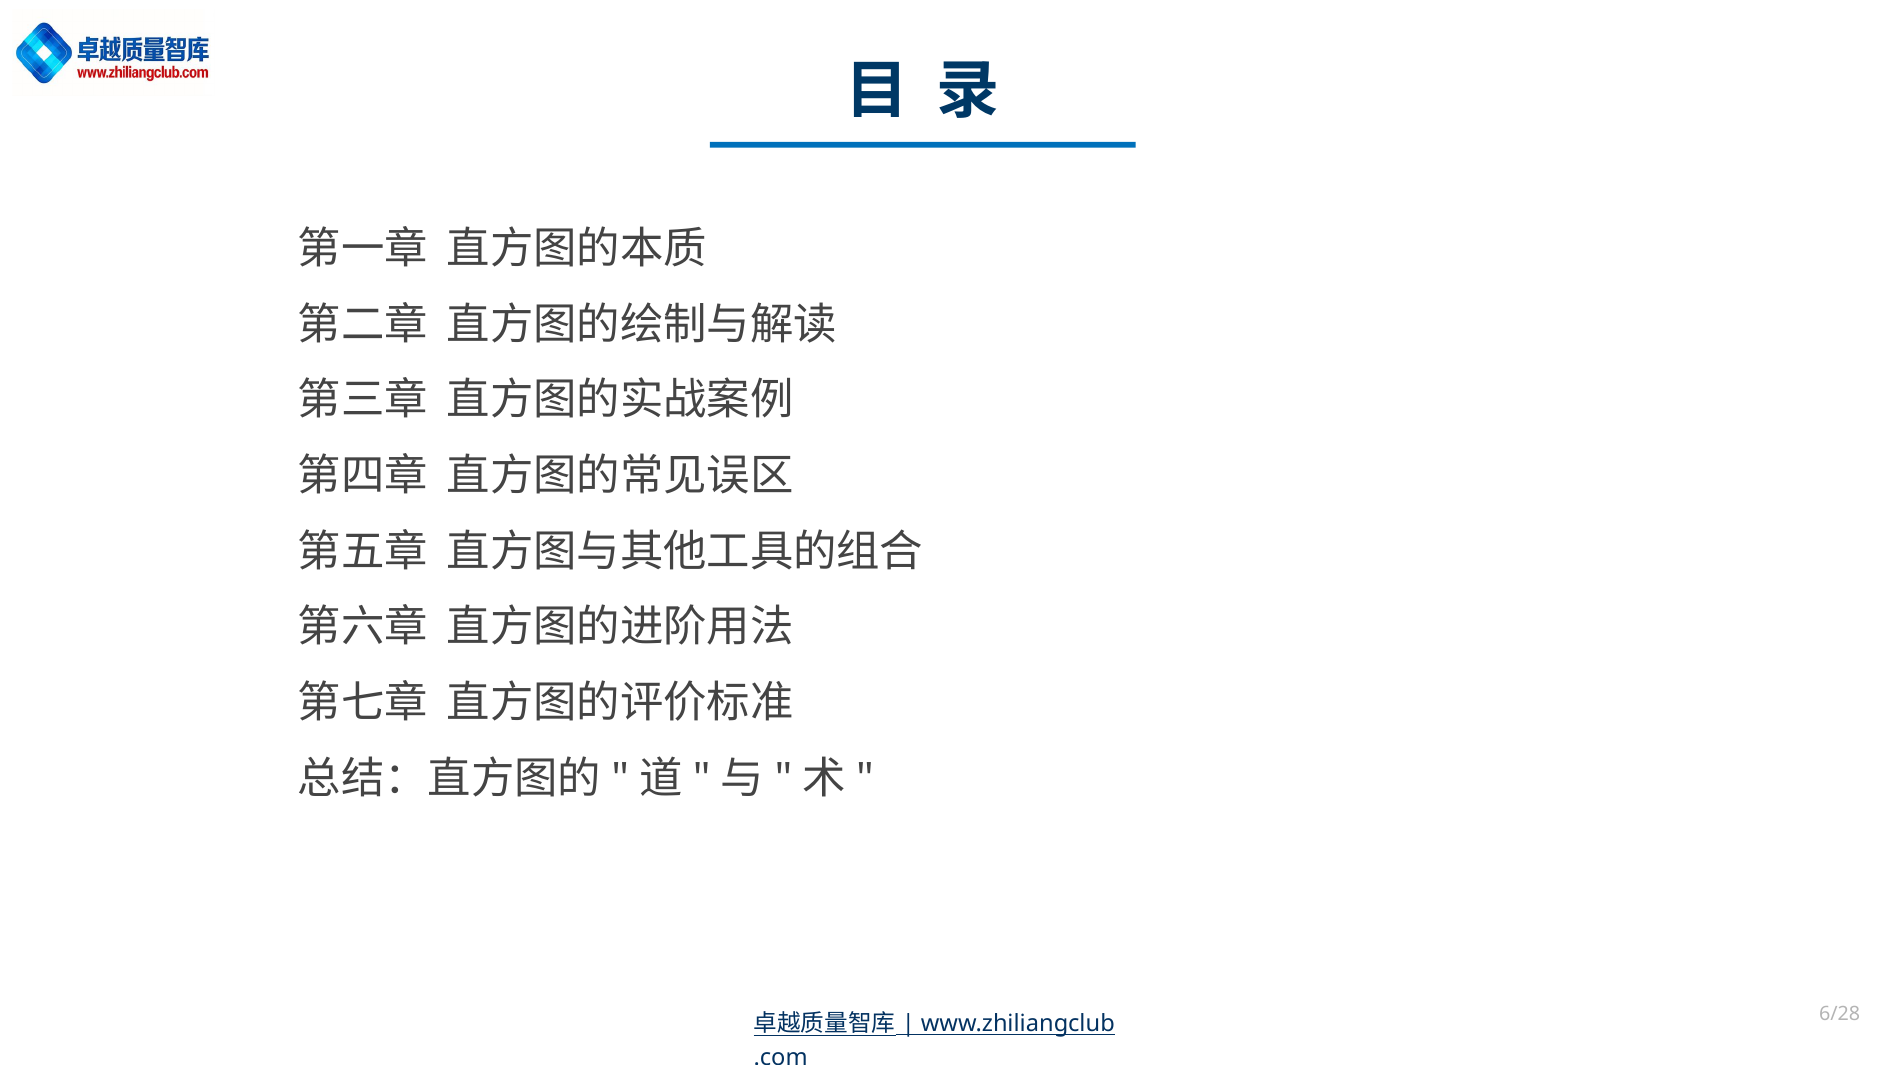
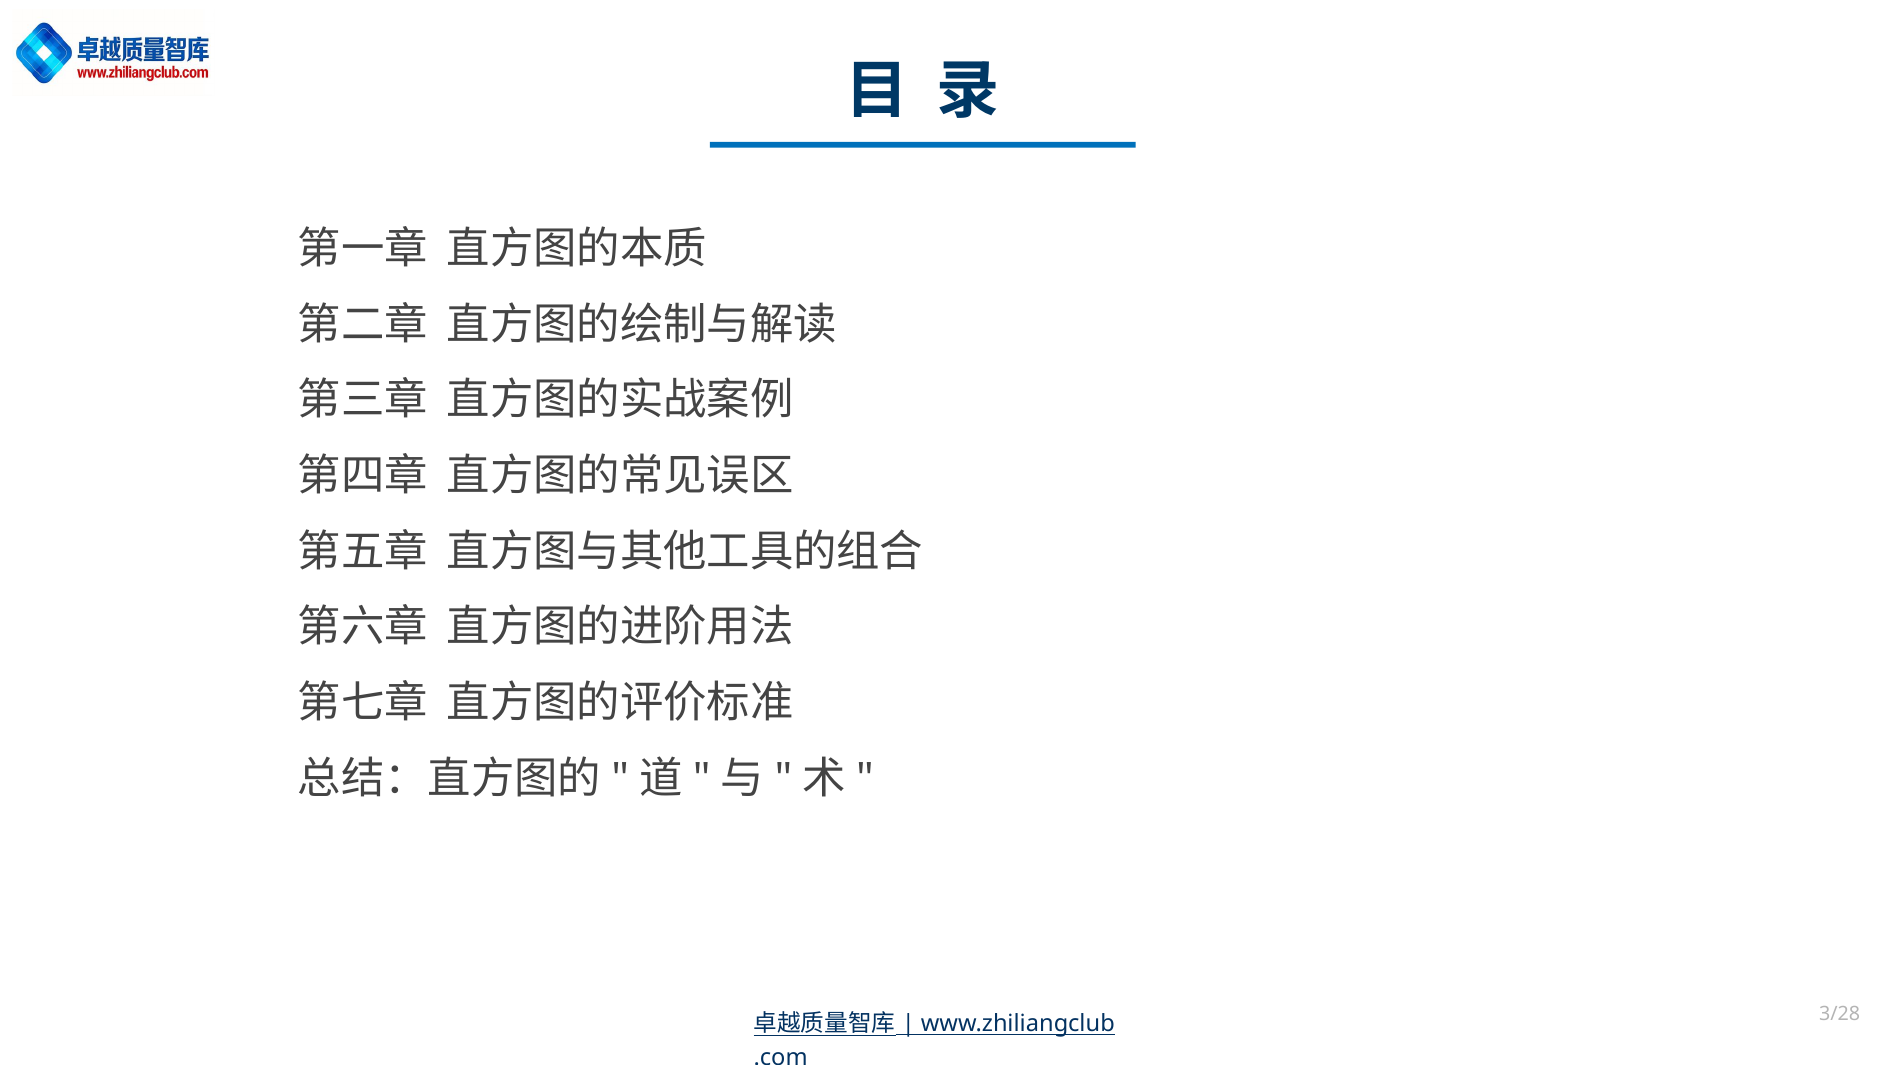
6/28: 6/28 -> 3/28 (1840, 1014)
